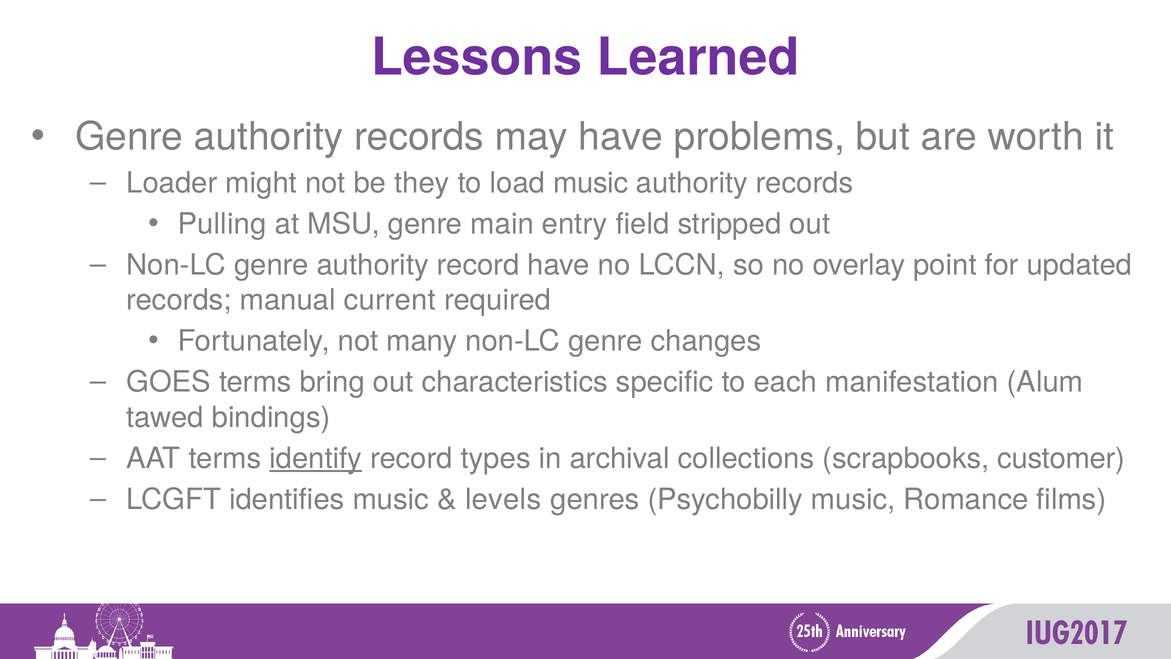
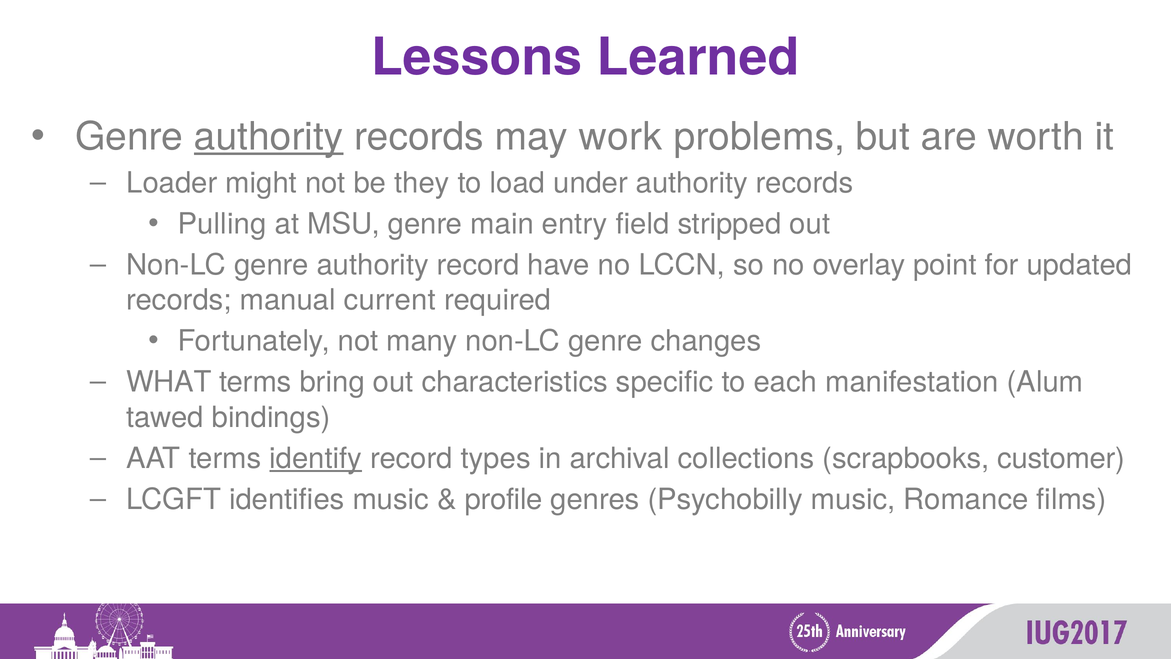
authority underline: none -> present (269, 137)
may have: have -> work (621, 137)
load music: music -> under (591, 183)
GOES: GOES -> WHAT (169, 382)
levels: levels -> profile (504, 499)
